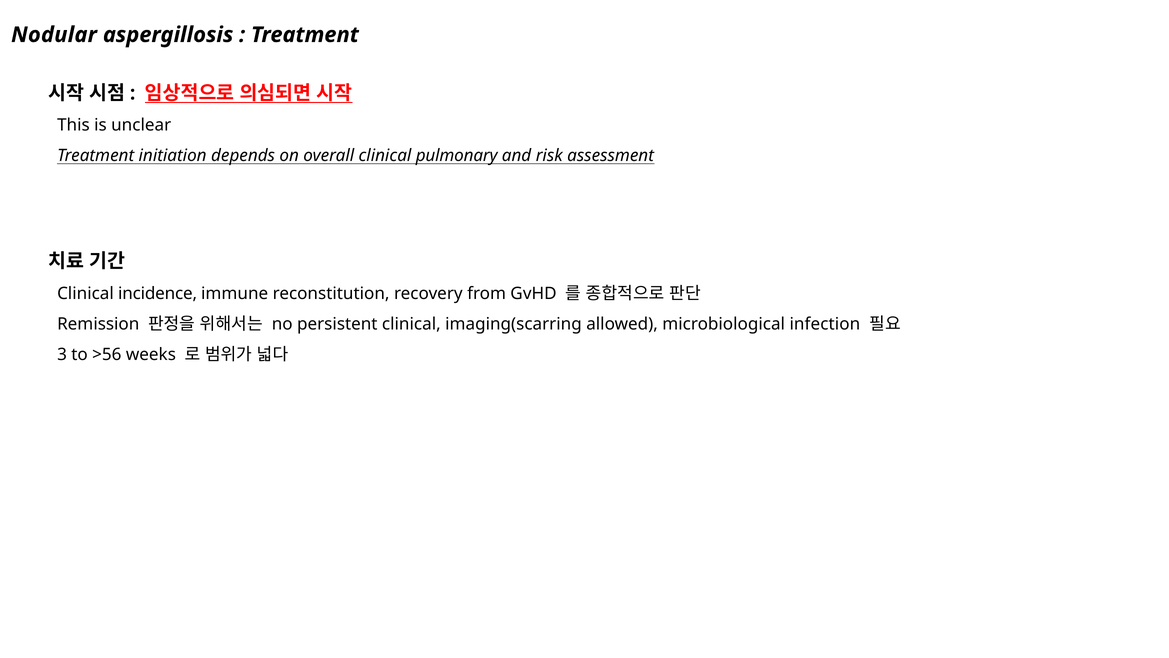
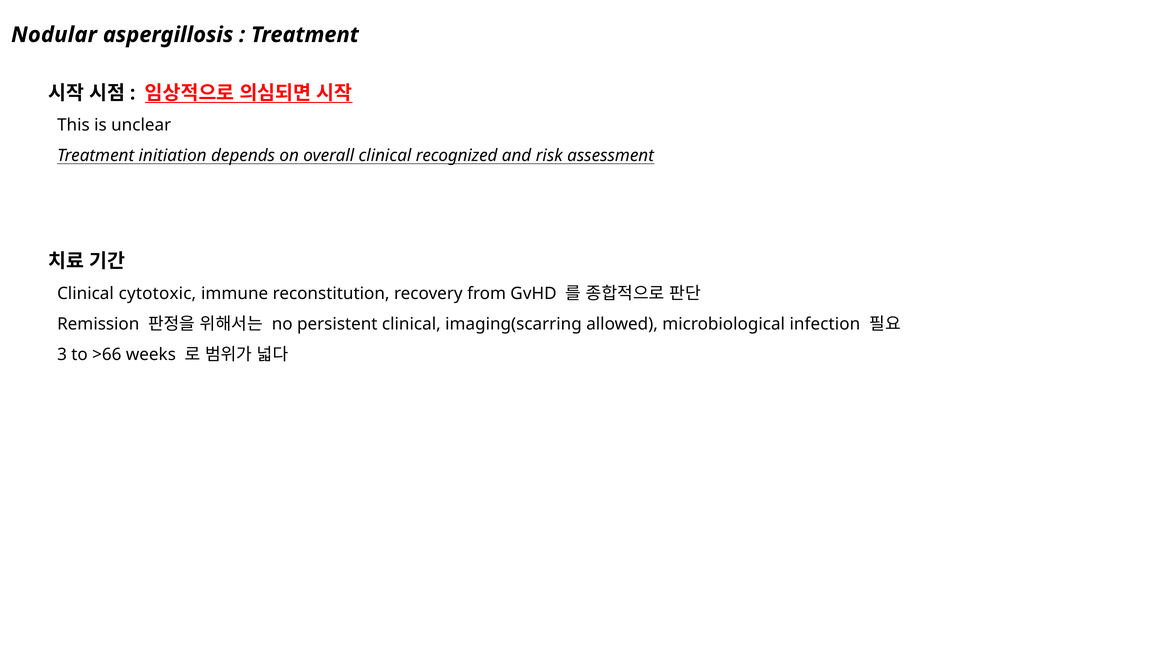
pulmonary: pulmonary -> recognized (457, 156)
incidence: incidence -> cytotoxic (157, 293)
>56: >56 -> >66 (107, 355)
